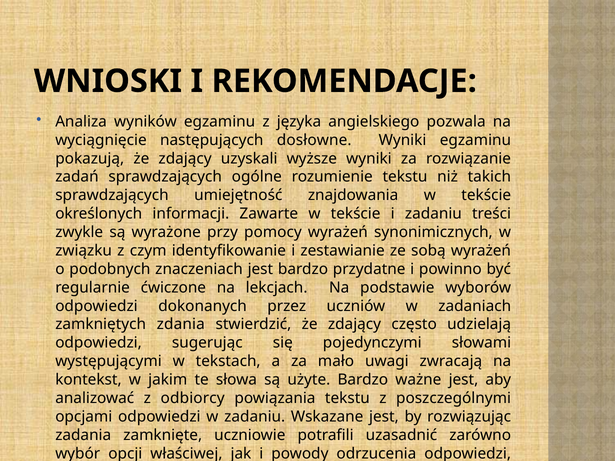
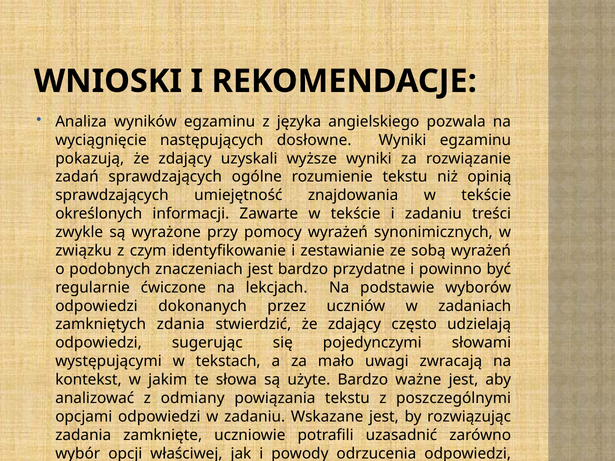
takich: takich -> opinią (489, 177)
odbiorcy: odbiorcy -> odmiany (193, 398)
